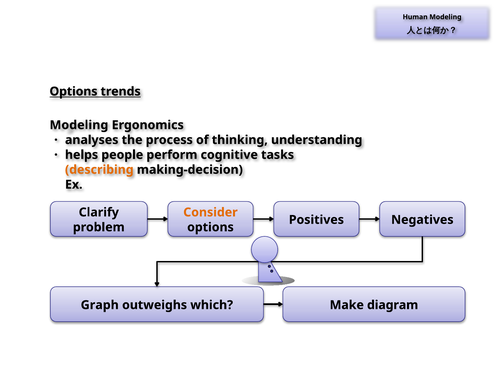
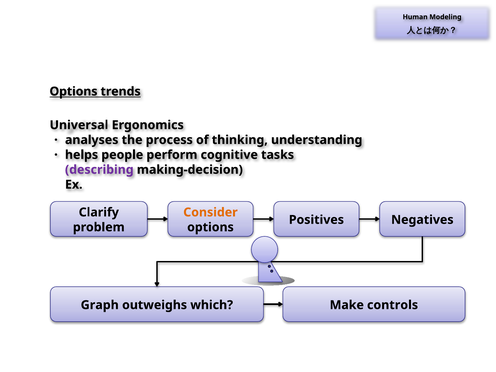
Modeling: Modeling -> Universal (79, 125)
describing colour: orange -> purple (99, 170)
diagram: diagram -> controls (393, 305)
